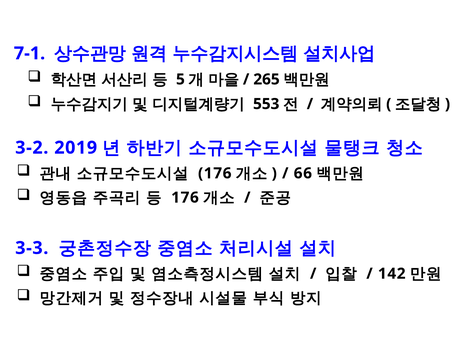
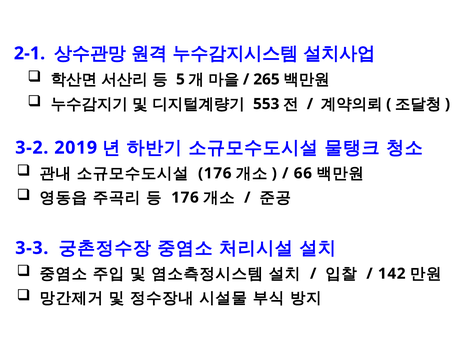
7-1: 7-1 -> 2-1 (30, 53)
